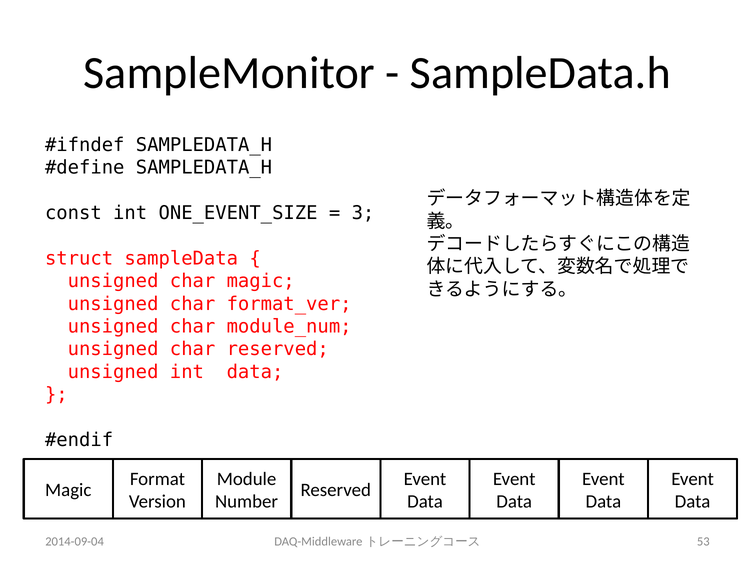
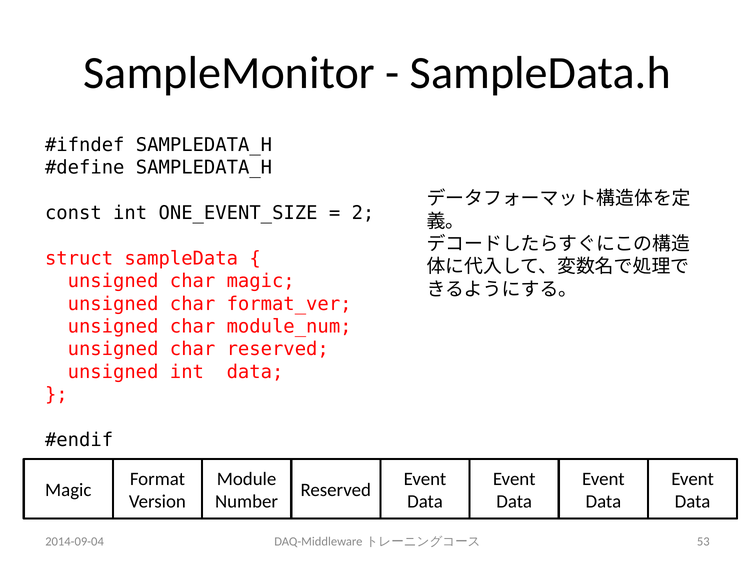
3: 3 -> 2 (363, 213)
